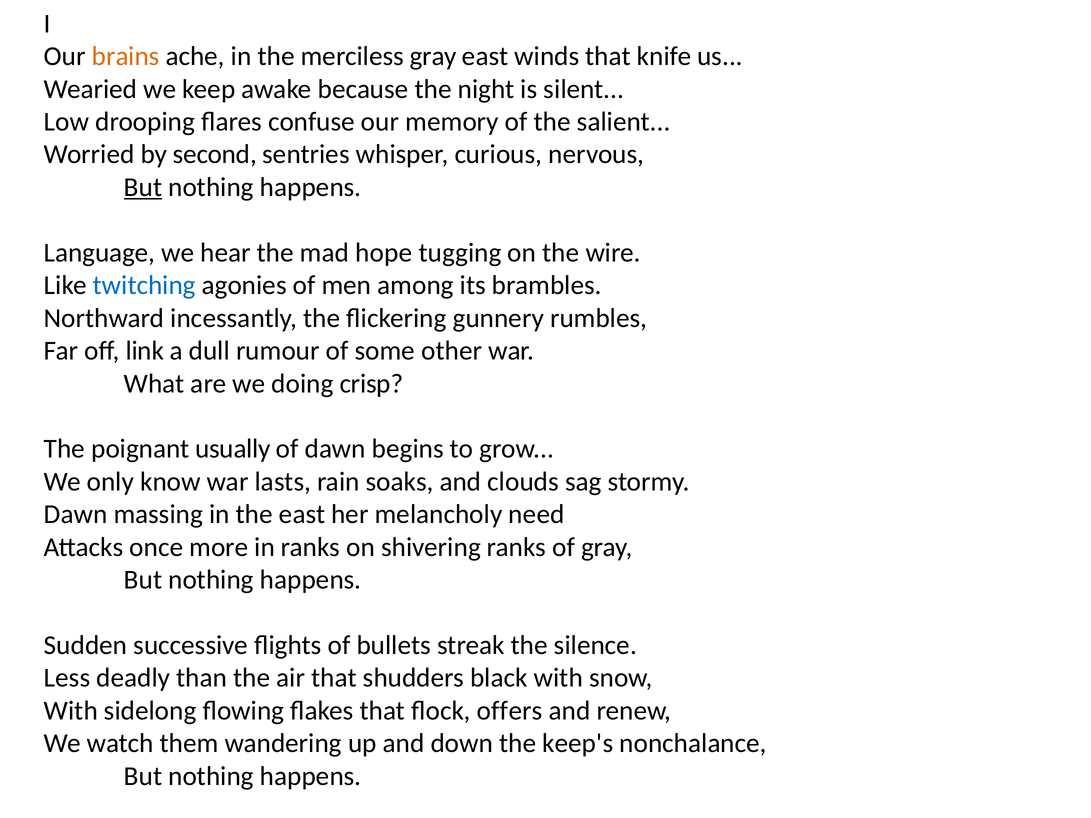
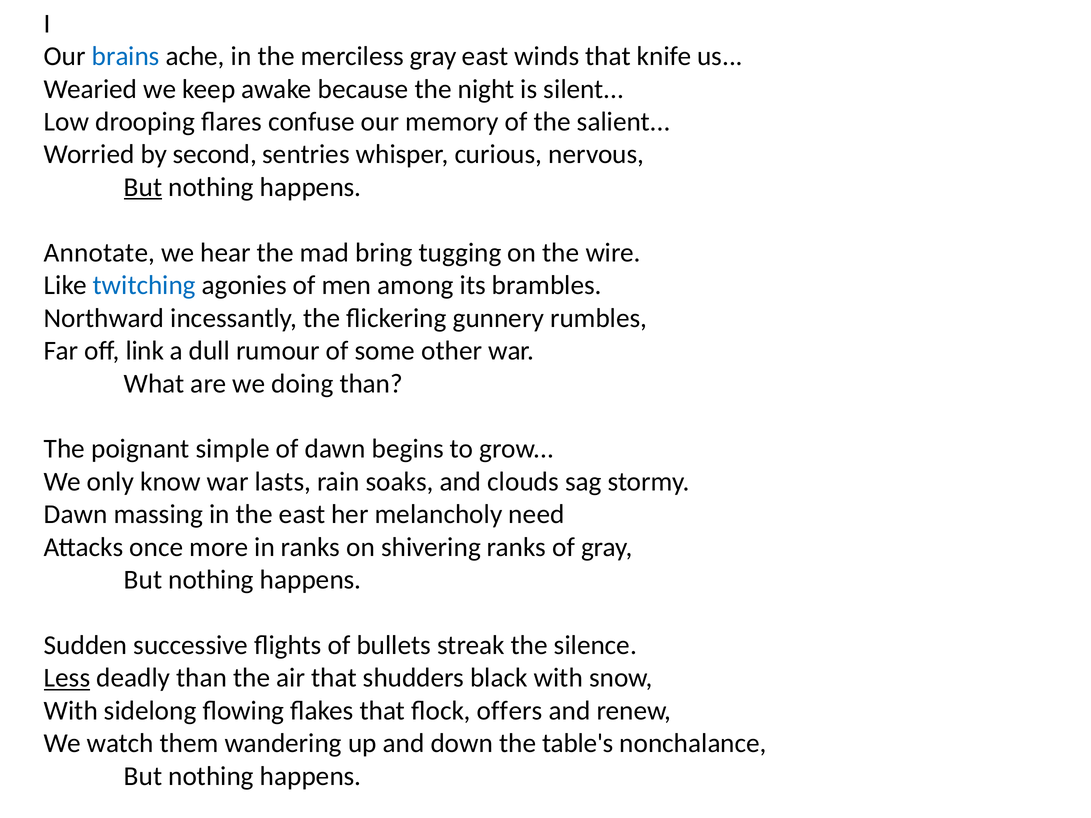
brains colour: orange -> blue (126, 56)
Language: Language -> Annotate (99, 253)
hope: hope -> bring (384, 253)
doing crisp: crisp -> than (371, 384)
usually: usually -> simple (233, 449)
Less underline: none -> present (67, 678)
keep's: keep's -> table's (578, 744)
